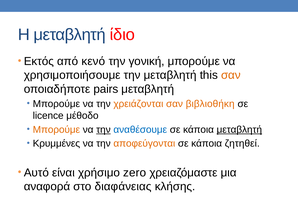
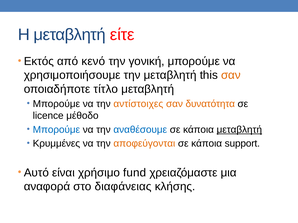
ίδιο: ίδιο -> είτε (122, 35)
pairs: pairs -> τίτλο (106, 89)
χρειάζονται: χρειάζονται -> αντίστοιχες (138, 104)
βιβλιοθήκη: βιβλιοθήκη -> δυνατότητα (210, 104)
Μπορούμε colour: orange -> blue (56, 130)
την underline: present -> none (103, 130)
ζητηθεί: ζητηθεί -> support (242, 144)
zero: zero -> fund (135, 173)
